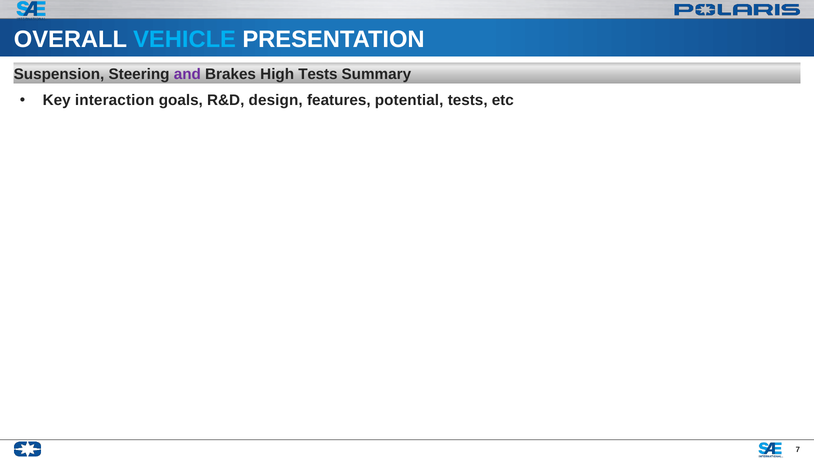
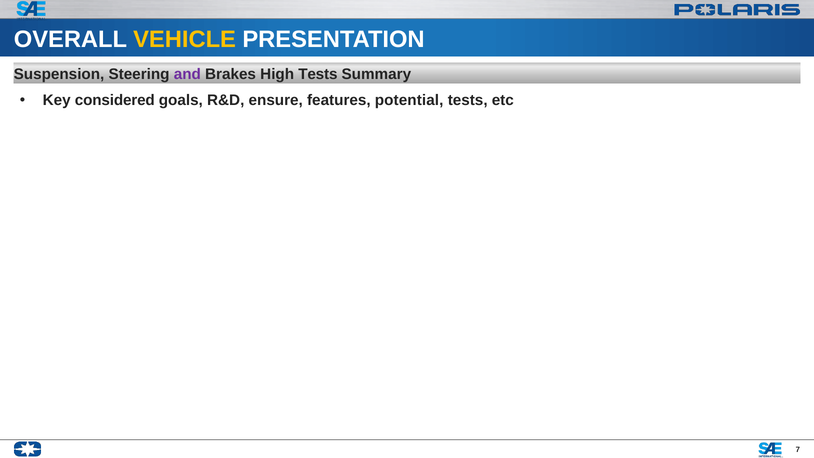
VEHICLE colour: light blue -> yellow (185, 39)
interaction: interaction -> considered (115, 100)
design: design -> ensure (276, 100)
